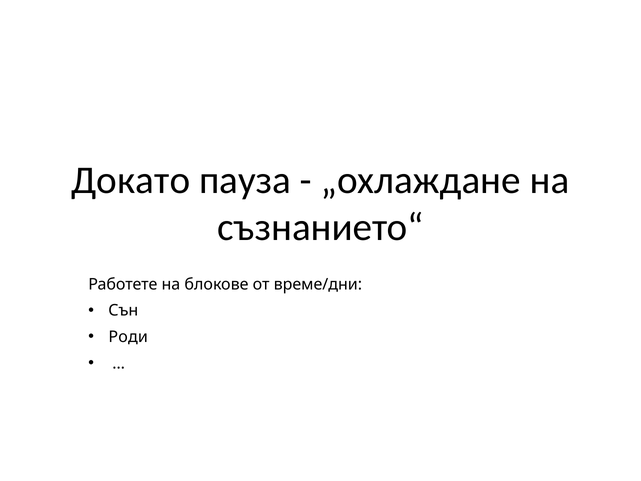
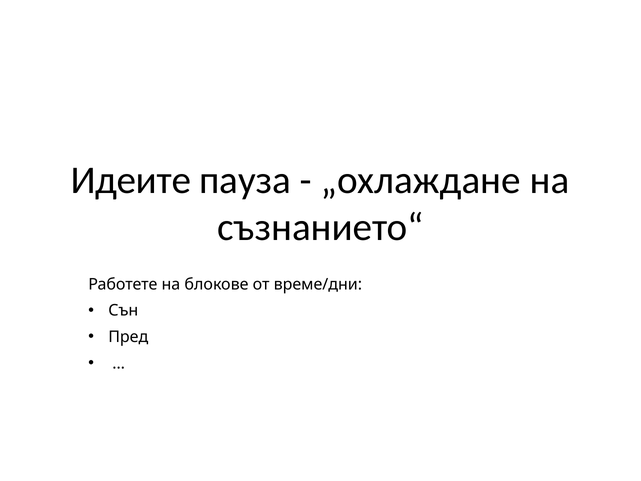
Докато: Докато -> Идеите (131, 180)
Роди: Роди -> Пред (128, 337)
